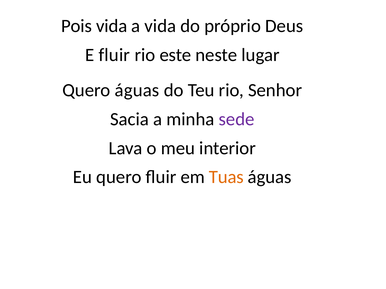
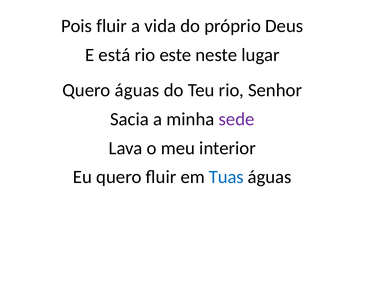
Pois vida: vida -> fluir (112, 26)
E fluir: fluir -> está (114, 55)
Tuas colour: orange -> blue (226, 177)
